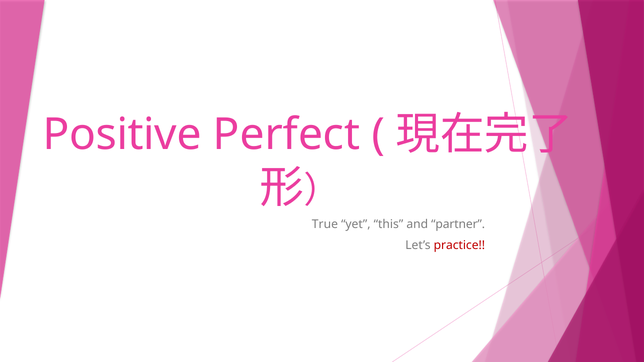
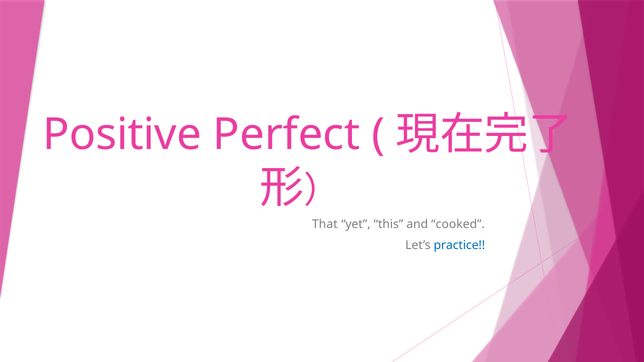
True: True -> That (325, 224)
partner: partner -> cooked (458, 224)
practice colour: red -> blue (459, 246)
